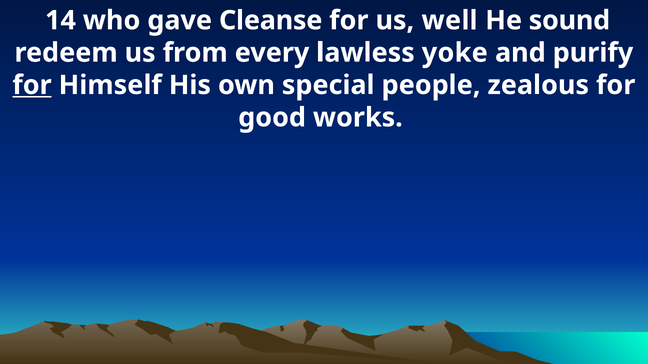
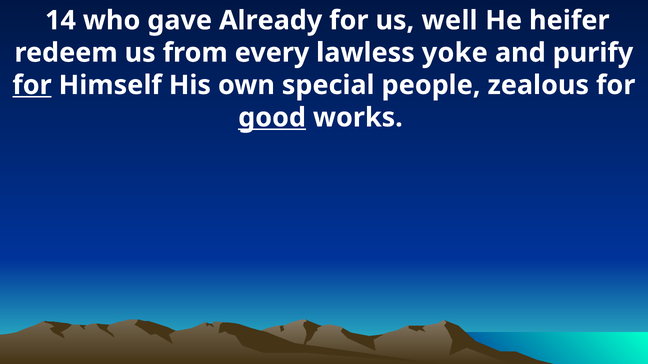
Cleanse: Cleanse -> Already (271, 20)
sound: sound -> heifer (569, 20)
good underline: none -> present (272, 118)
